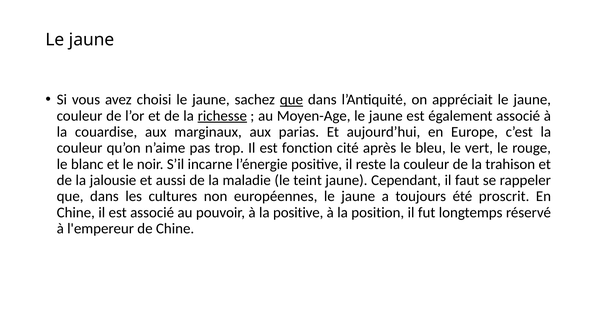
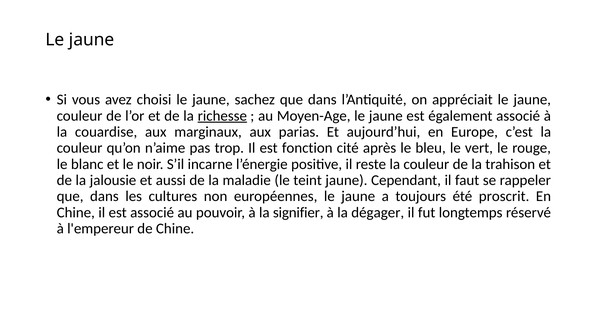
que underline: present -> none (291, 100)
la positive: positive -> signifier (298, 212)
position: position -> dégager (378, 212)
